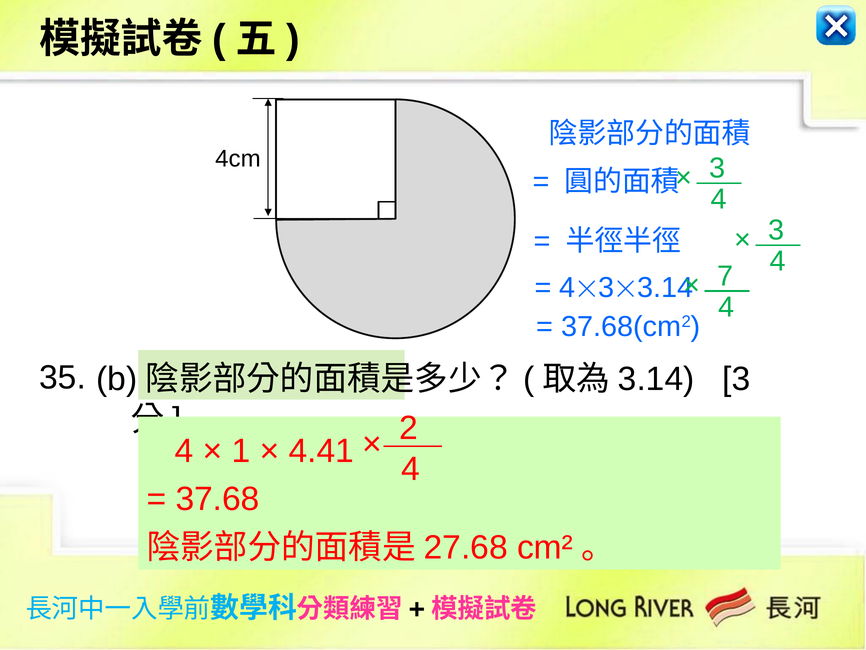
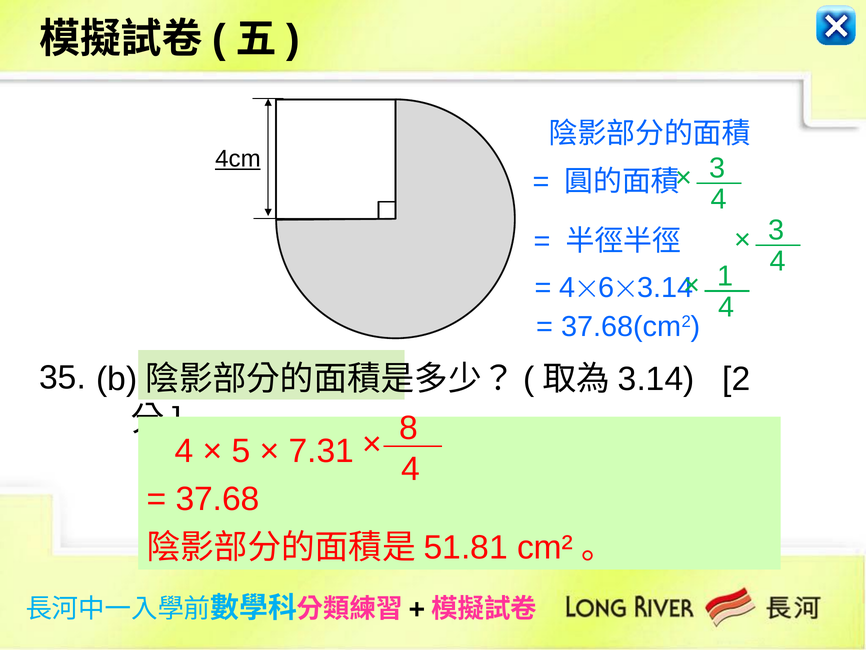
4cm underline: none -> present (238, 159)
7: 7 -> 1 (725, 276)
3: 3 -> 6 (606, 288)
3.14 3: 3 -> 2 (736, 379)
2: 2 -> 8 (408, 428)
1: 1 -> 5 (241, 451)
4.41: 4.41 -> 7.31 (321, 451)
27.68: 27.68 -> 51.81 (466, 547)
